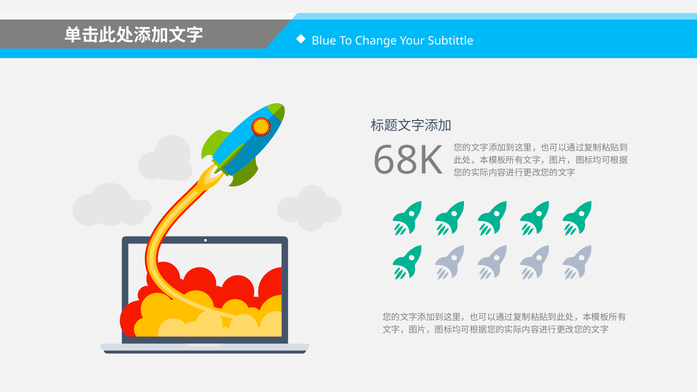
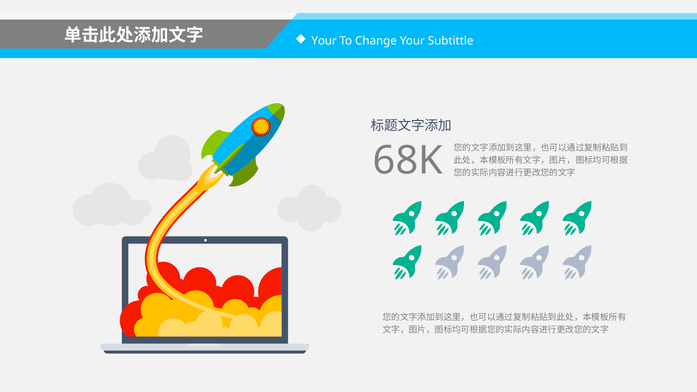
Blue: Blue -> Your (324, 41)
